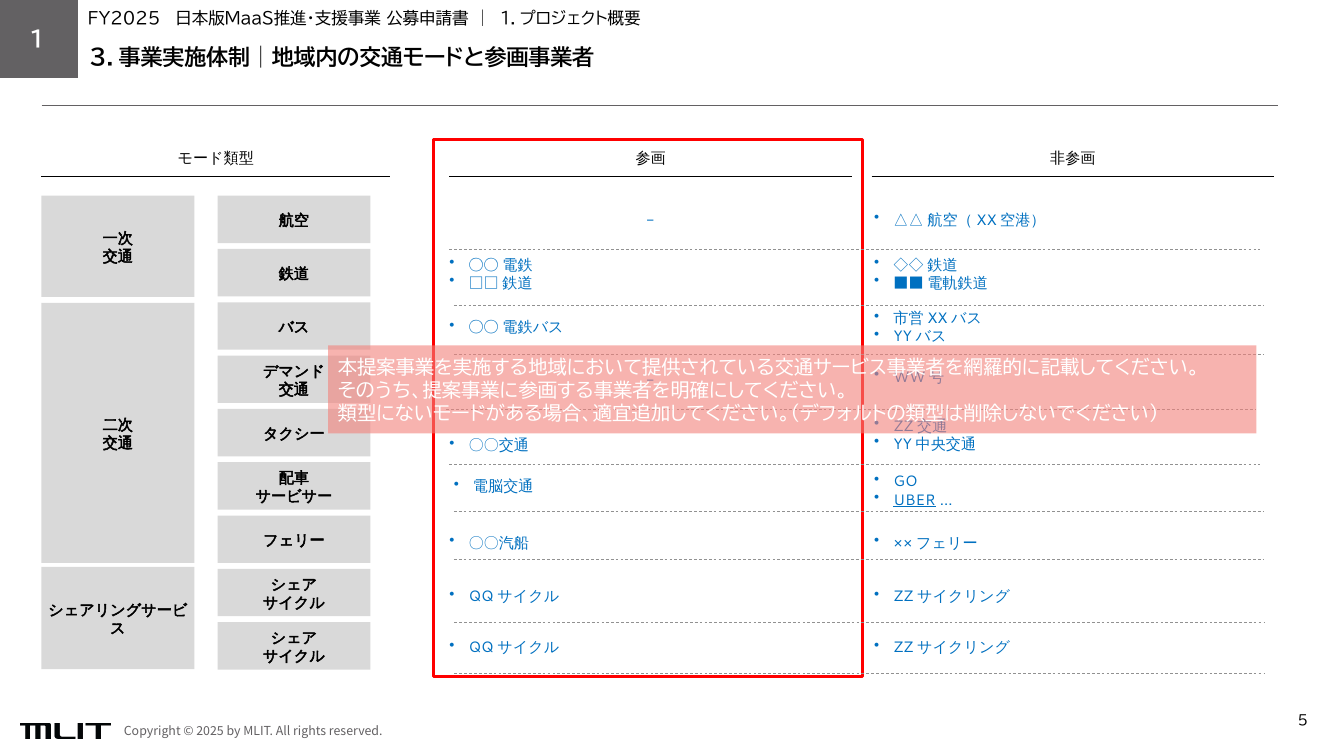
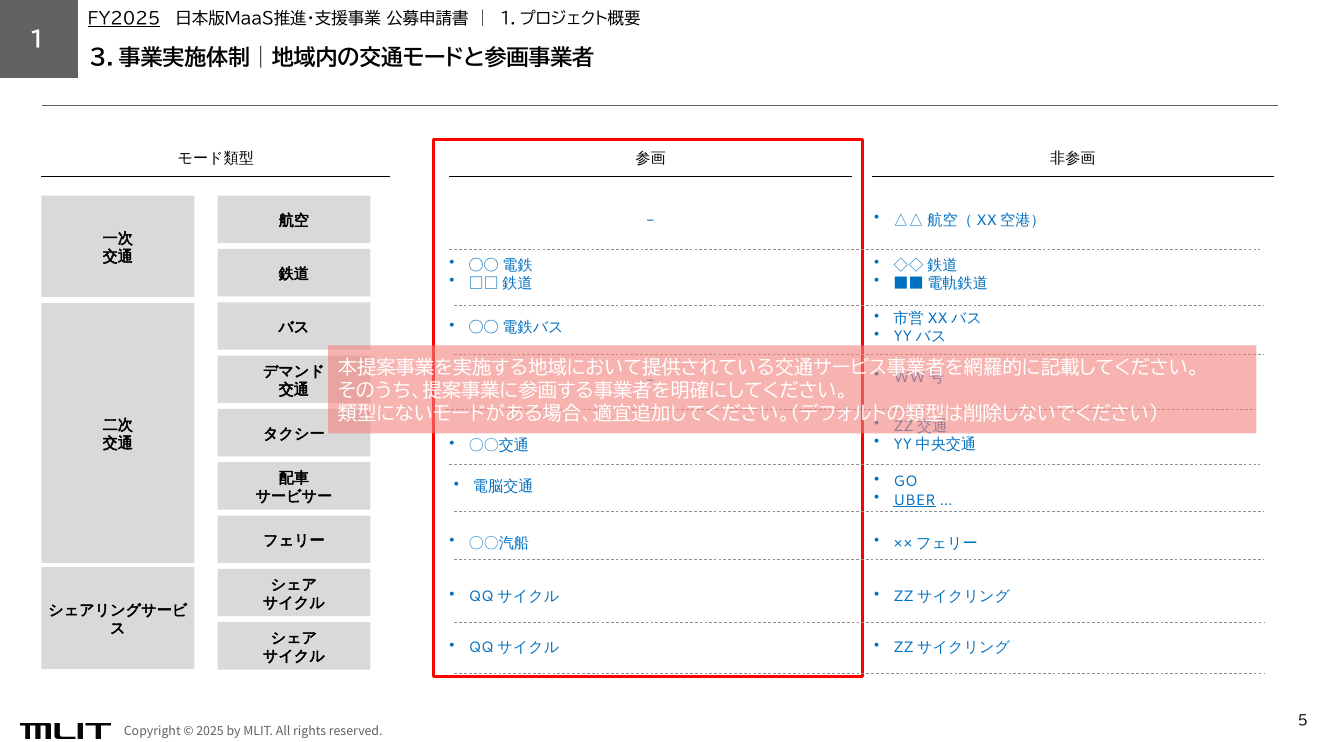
FY2025 underline: none -> present (124, 19)
